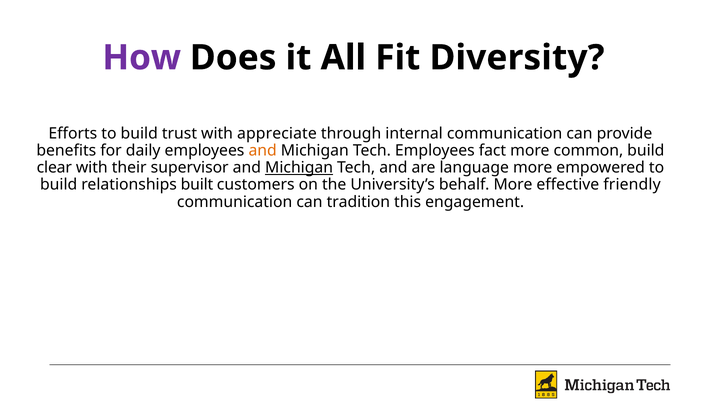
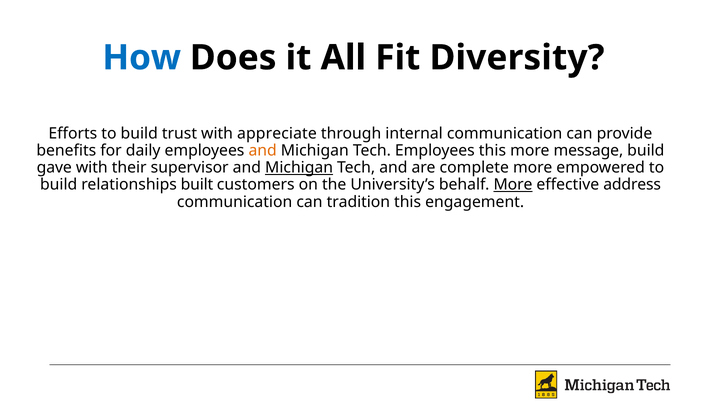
How colour: purple -> blue (142, 58)
Employees fact: fact -> this (492, 151)
common: common -> message (588, 151)
clear: clear -> gave (54, 168)
language: language -> complete (474, 168)
More underline: none -> present (513, 185)
friendly: friendly -> address (632, 185)
